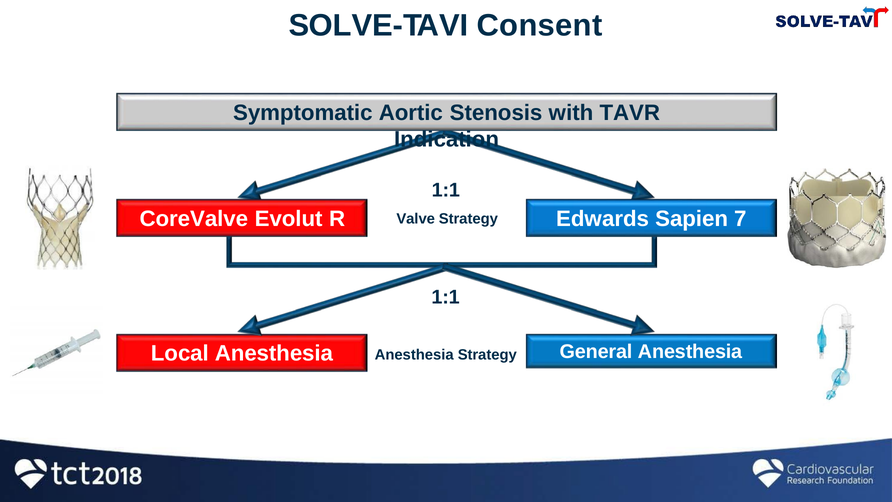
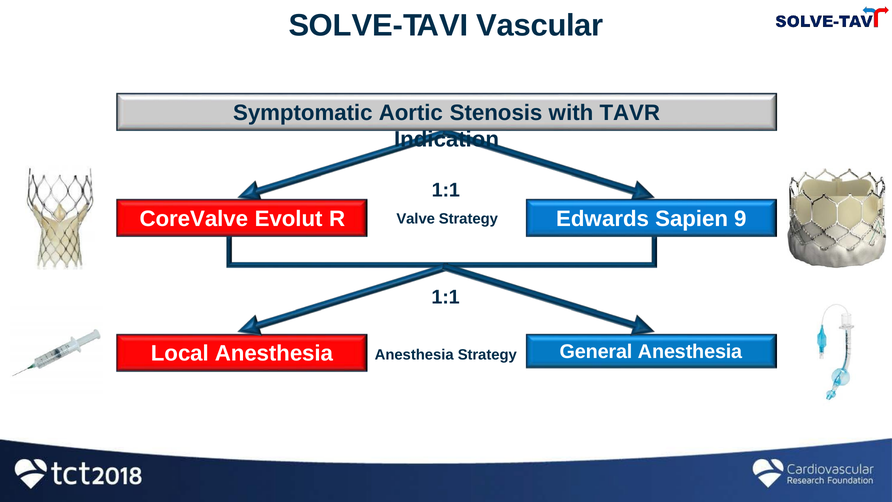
Consent: Consent -> Vascular (540, 25)
7: 7 -> 9 (740, 219)
